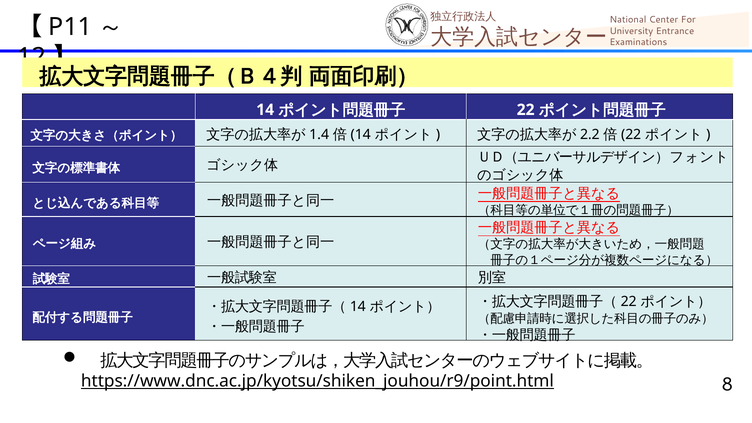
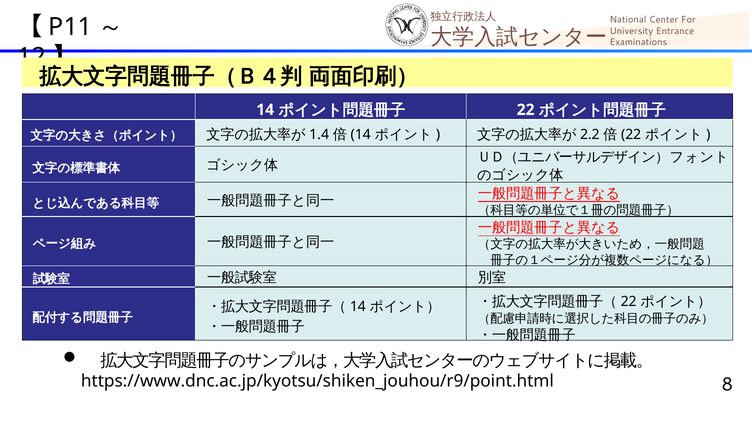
https://www.dnc.ac.jp/kyotsu/shiken_jouhou/r9/point.html underline: present -> none (317, 381)
